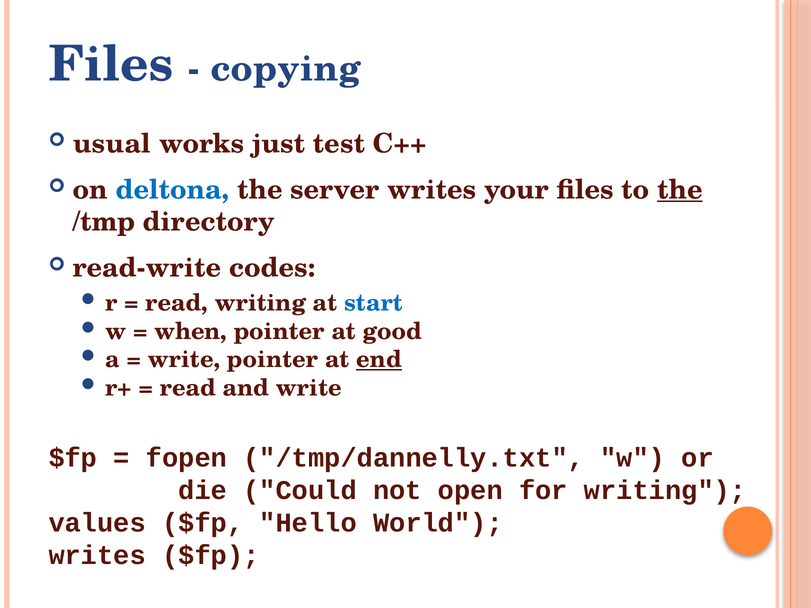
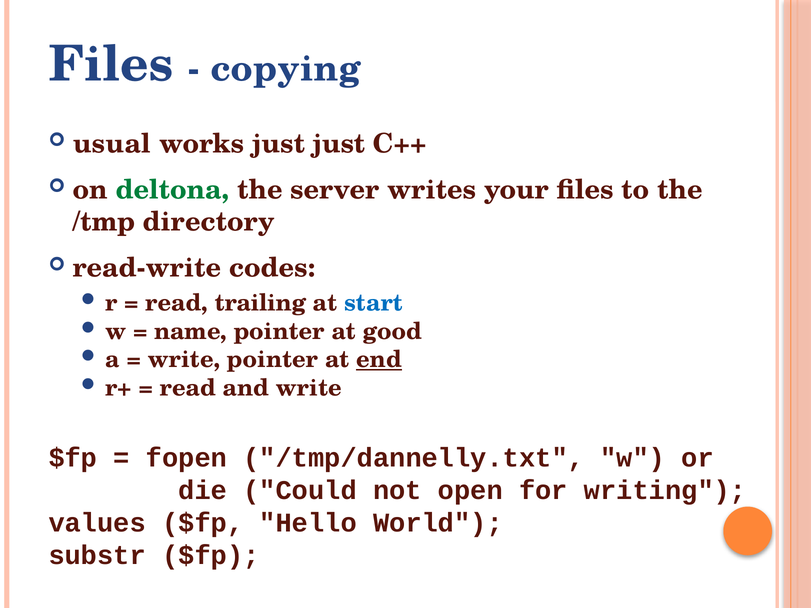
just test: test -> just (339, 144)
deltona colour: blue -> green (172, 190)
the underline: present -> none (680, 190)
read writing: writing -> trailing (261, 303)
when: when -> name (191, 331)
writes: writes -> substr (97, 555)
